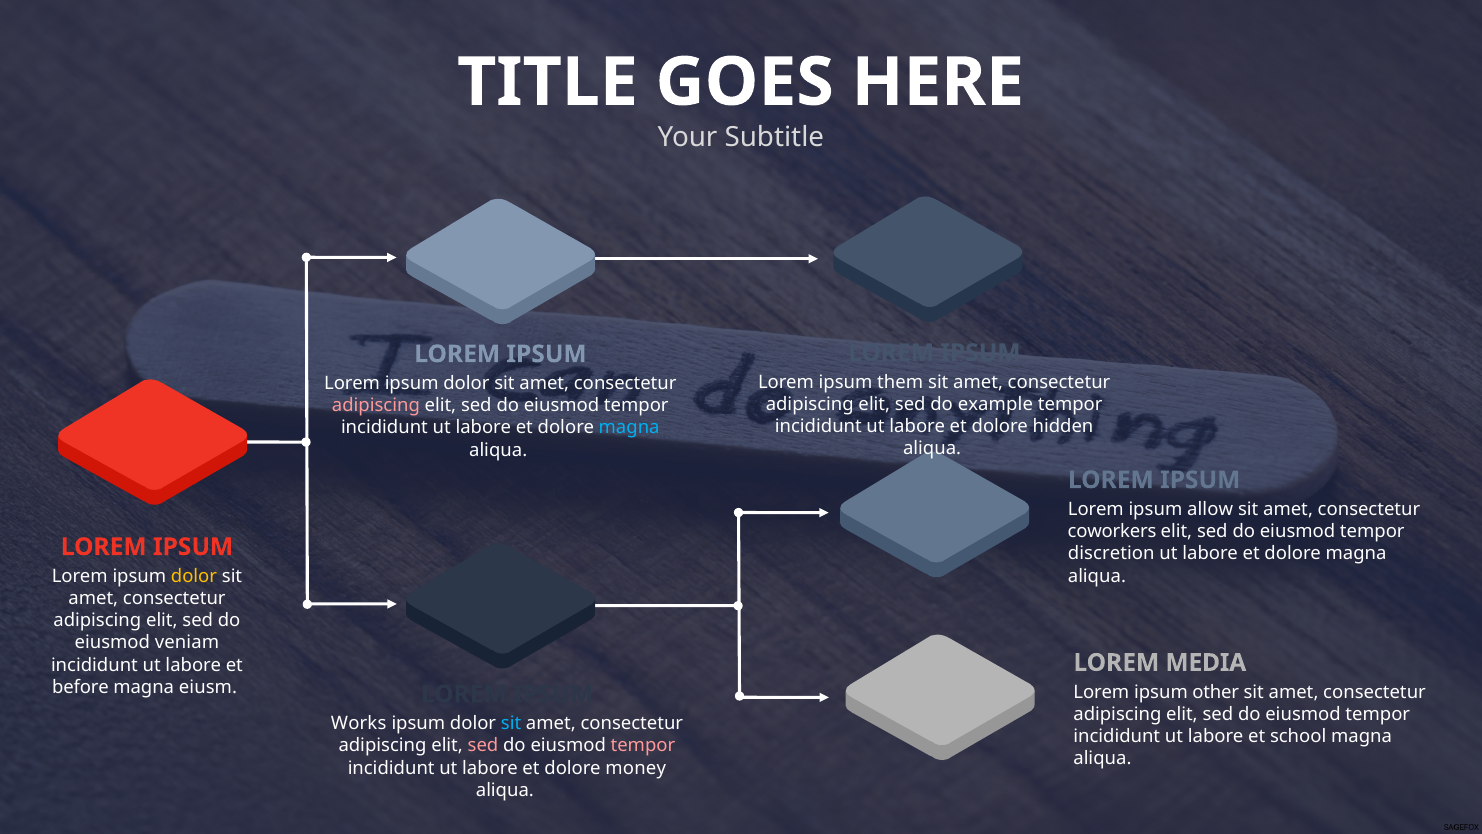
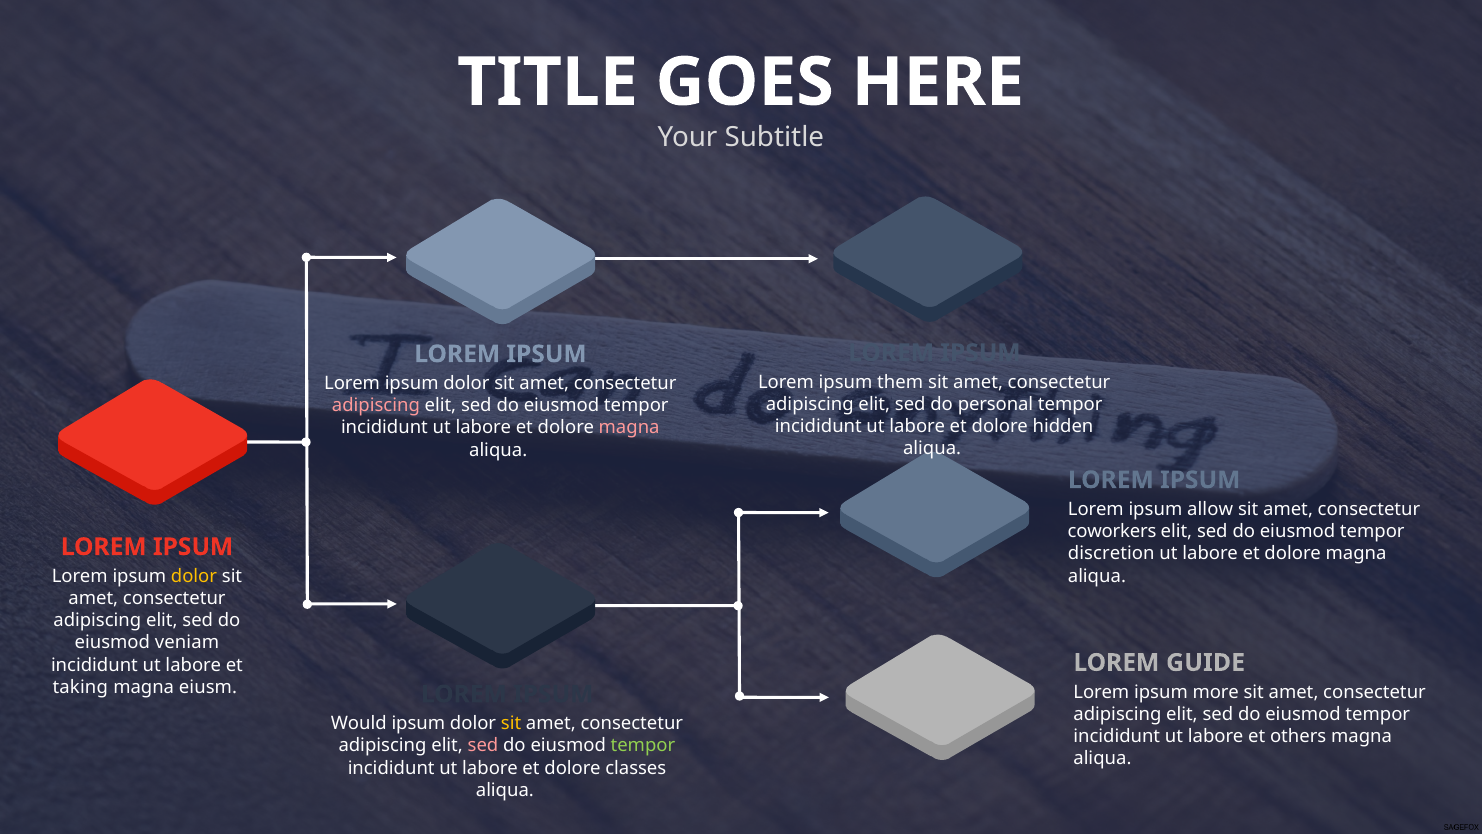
example: example -> personal (995, 404)
magna colour: light blue -> pink (629, 428)
MEDIA: MEDIA -> GUIDE (1206, 662)
before: before -> taking (80, 687)
other: other -> more (1216, 692)
Works: Works -> Would (359, 723)
sit colour: light blue -> yellow (511, 723)
school: school -> others (1298, 736)
tempor colour: pink -> light green (643, 745)
money: money -> classes (636, 768)
